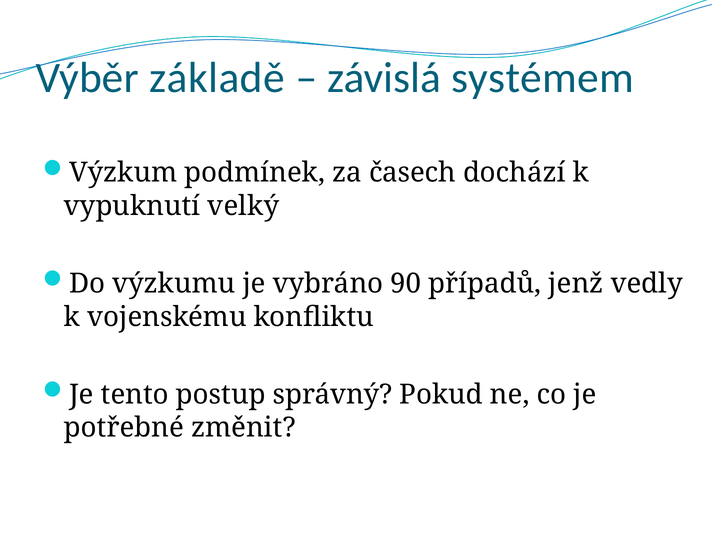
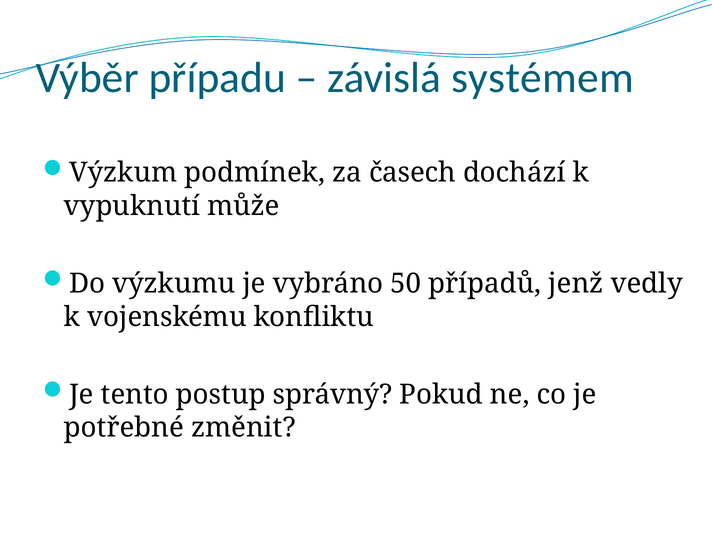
základě: základě -> případu (217, 78)
velký: velký -> může (243, 206)
90: 90 -> 50 (406, 284)
